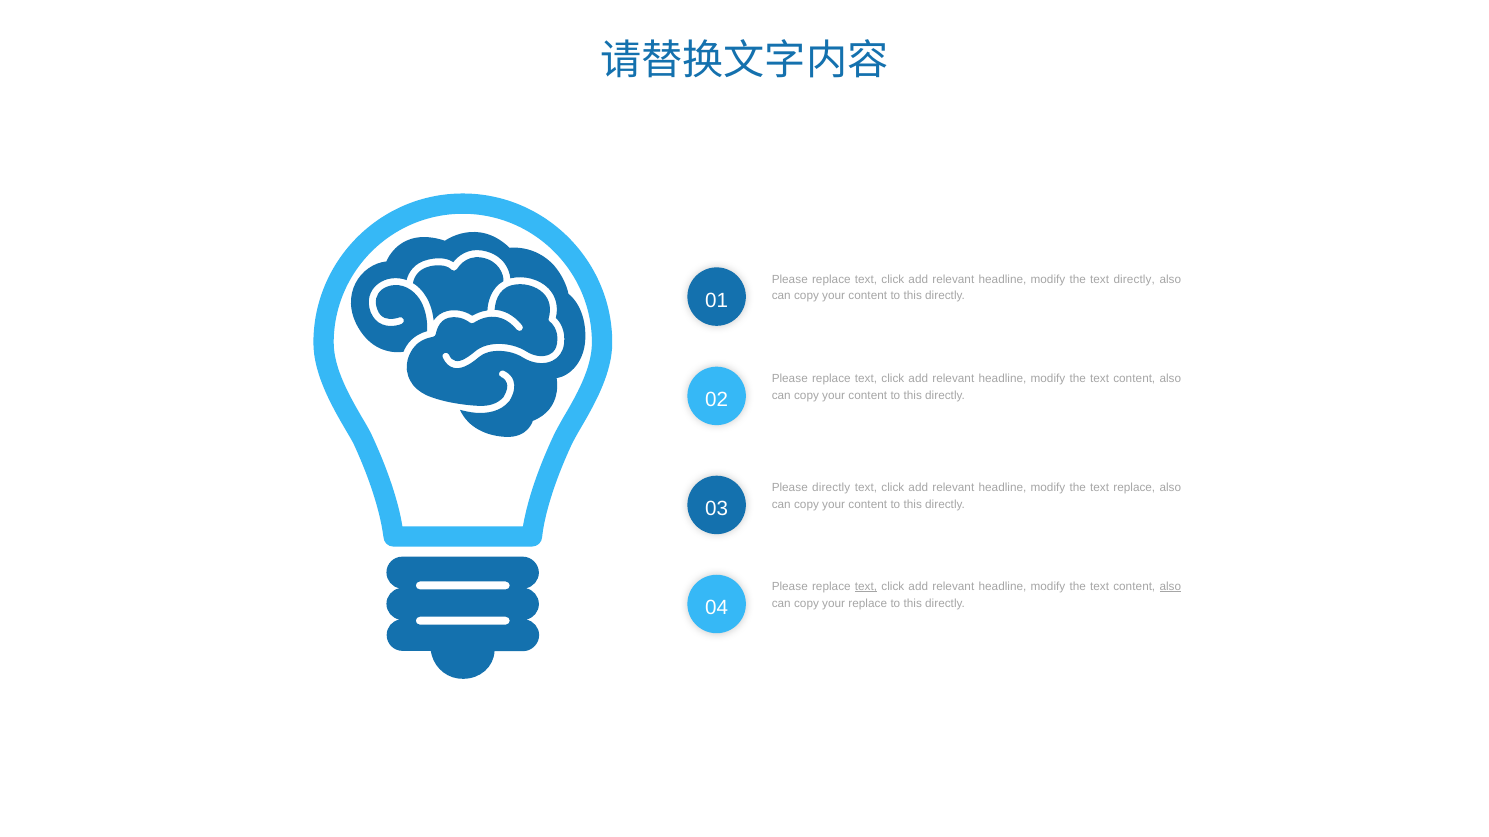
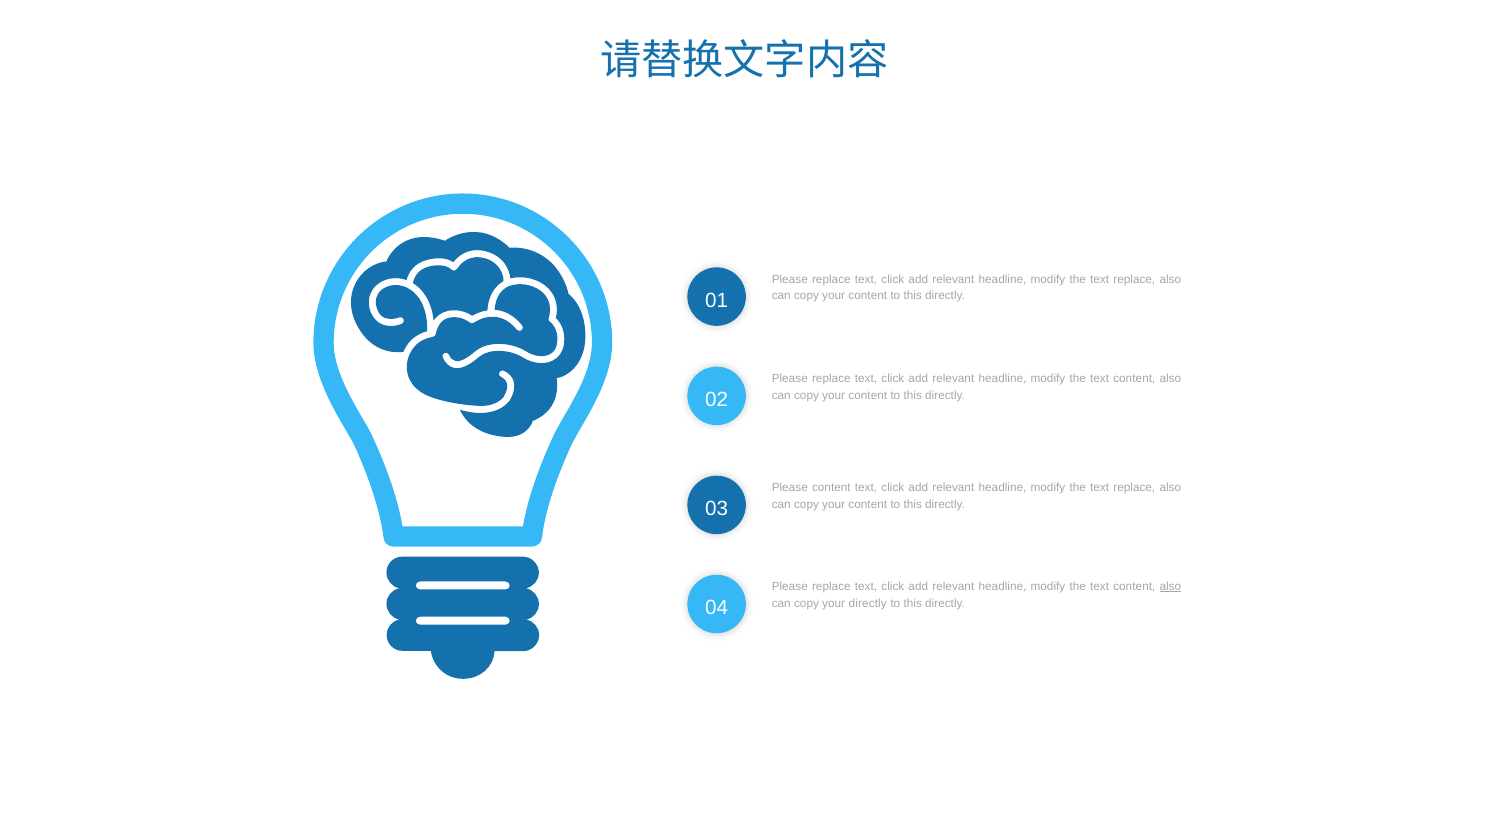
directly: directly -> replace (1134, 279)
Please directly: directly -> content (831, 488)
text underline: present -> none (866, 587)
your replace: replace -> directly (868, 604)
